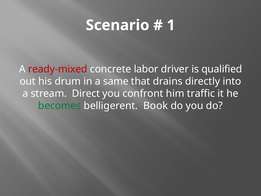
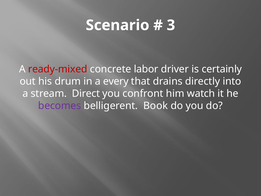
1: 1 -> 3 (171, 25)
qualified: qualified -> certainly (222, 69)
same: same -> every (116, 81)
traffic: traffic -> watch (201, 93)
becomes colour: green -> purple (60, 106)
